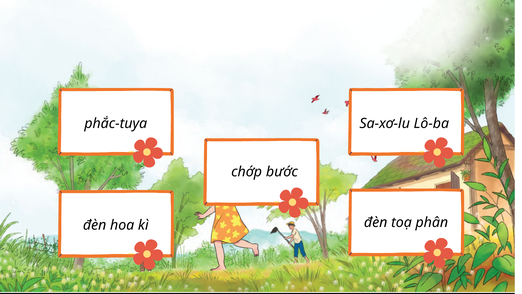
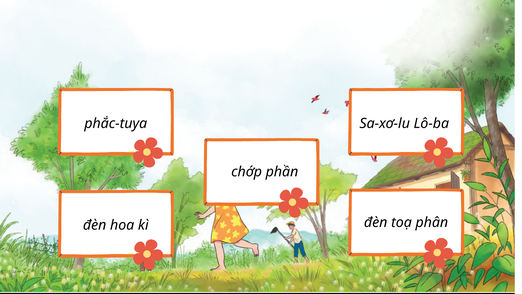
bước: bước -> phần (282, 172)
